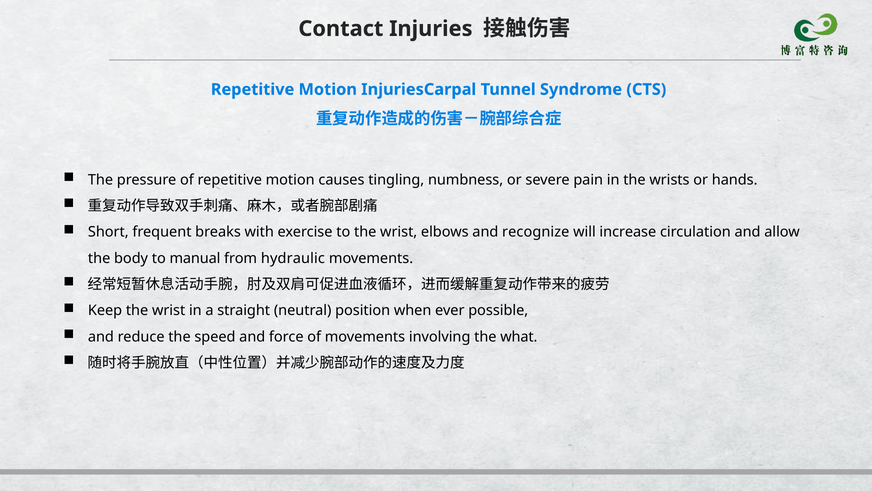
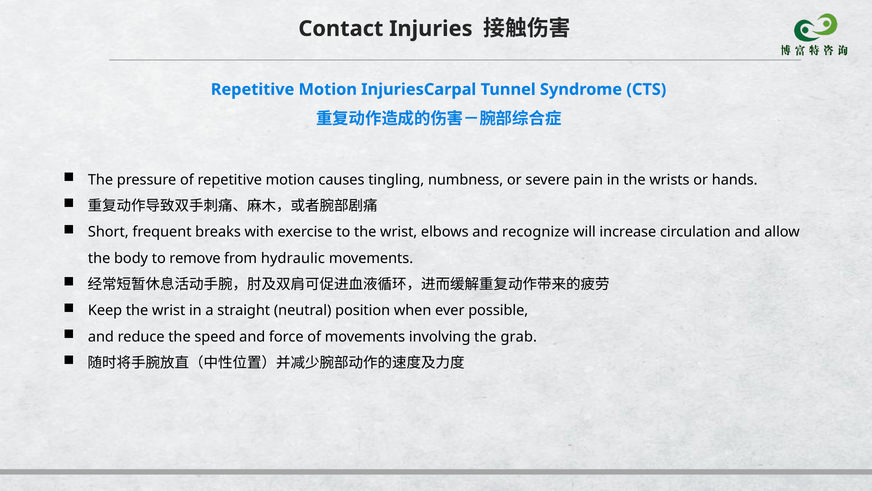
manual: manual -> remove (195, 258)
what: what -> grab (519, 336)
